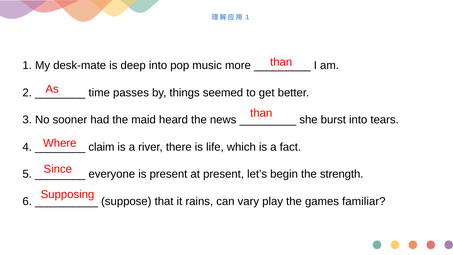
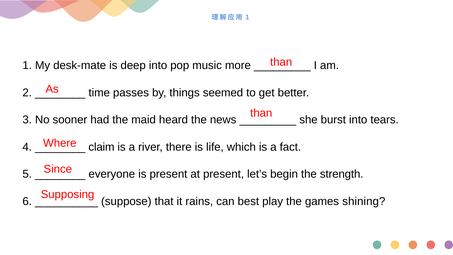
vary: vary -> best (248, 201)
familiar: familiar -> shining (364, 201)
